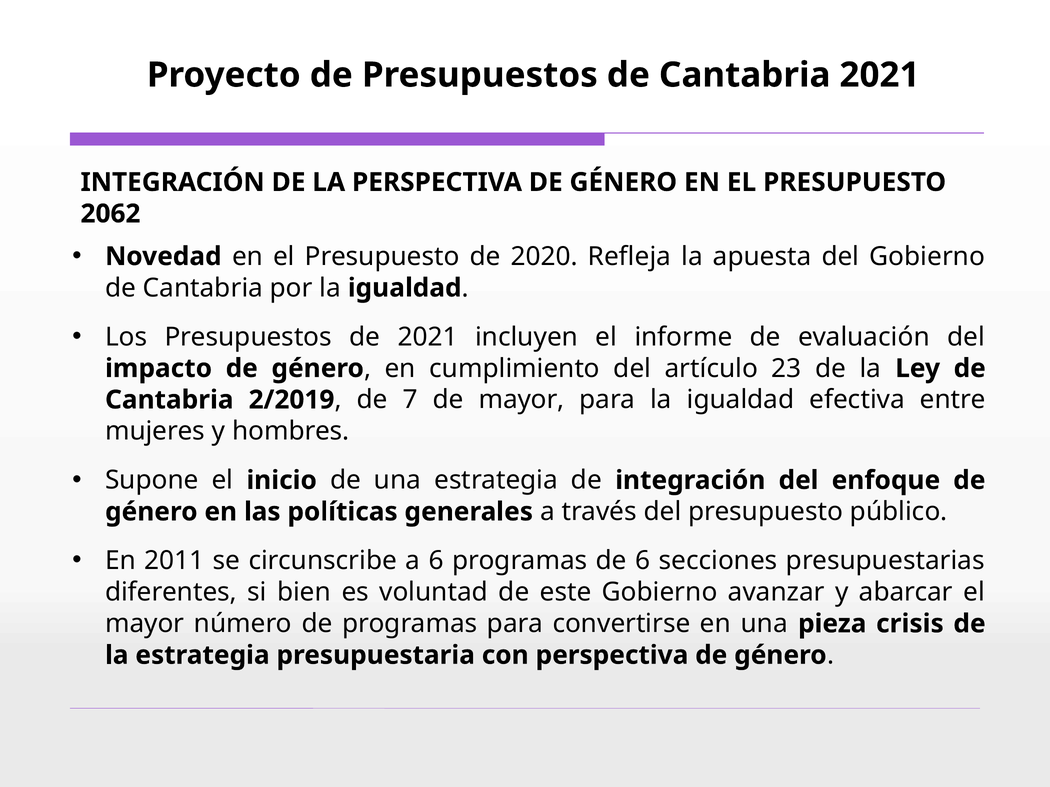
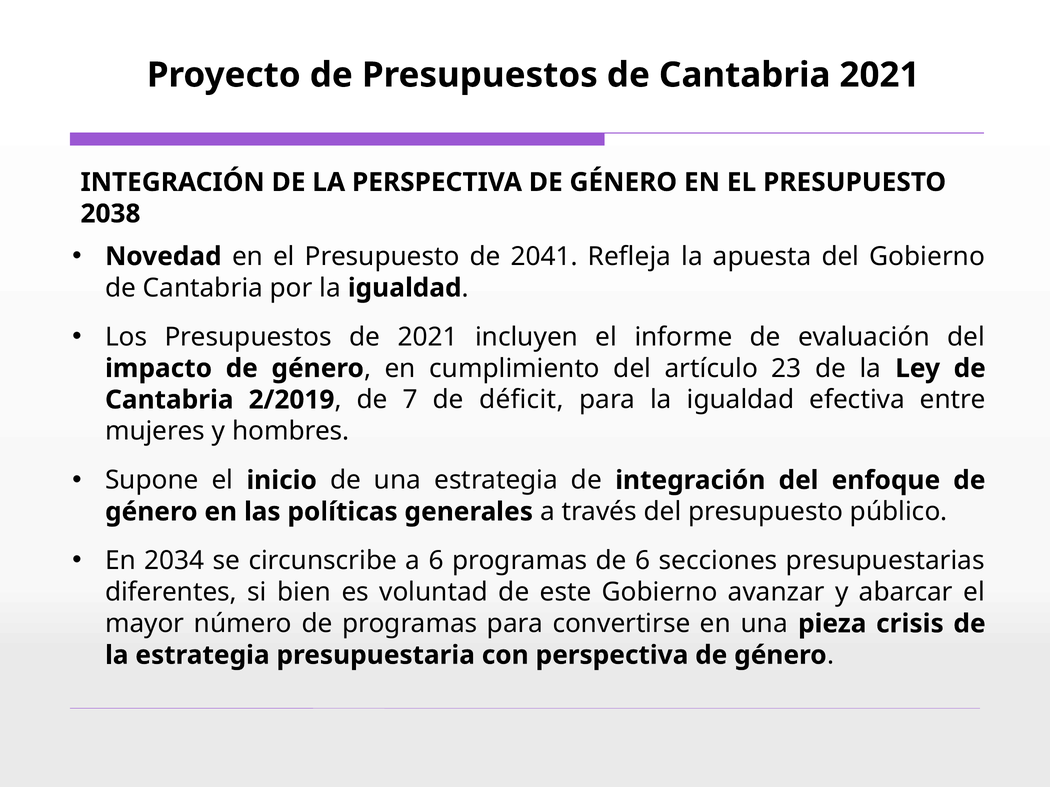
2062: 2062 -> 2038 (111, 214)
2020: 2020 -> 2041 (544, 257)
de mayor: mayor -> déficit (521, 400)
2011: 2011 -> 2034 (174, 561)
